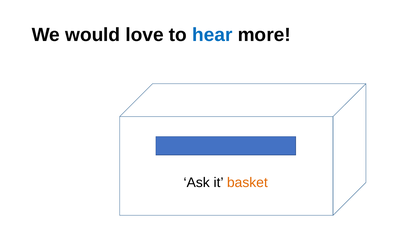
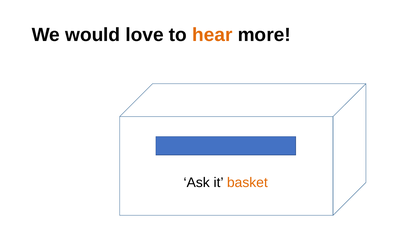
hear colour: blue -> orange (212, 35)
